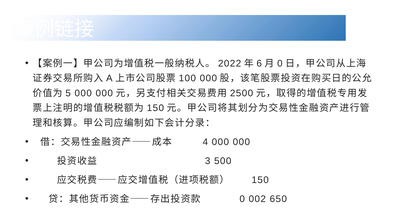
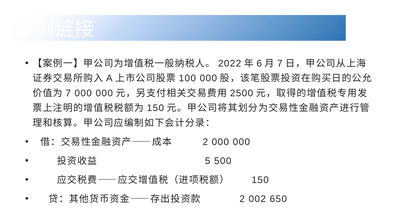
0: 0 -> 7 (280, 63)
5: 5 -> 7 (68, 93)
4: 4 -> 2 (205, 142)
3: 3 -> 5 (208, 161)
0: 0 -> 2 (242, 199)
